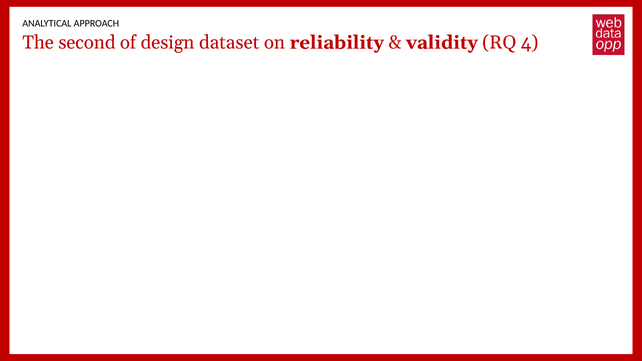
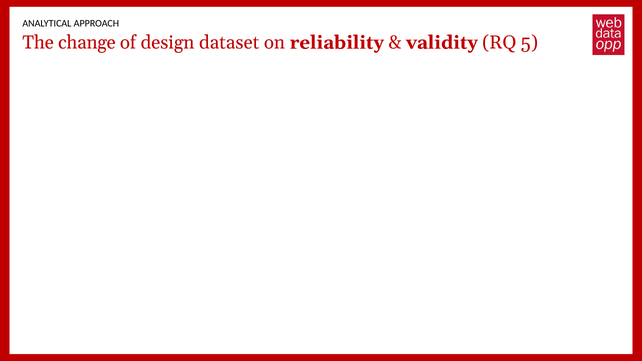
second: second -> change (87, 43)
4: 4 -> 5 (529, 43)
